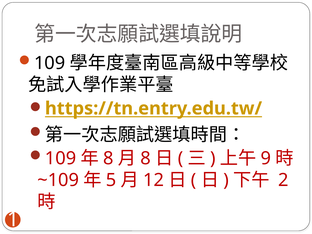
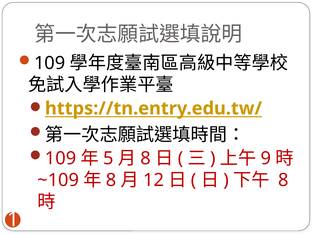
8: 8 -> 5 (108, 158)
5: 5 -> 8 (111, 180)
2: 2 -> 8 (283, 180)
